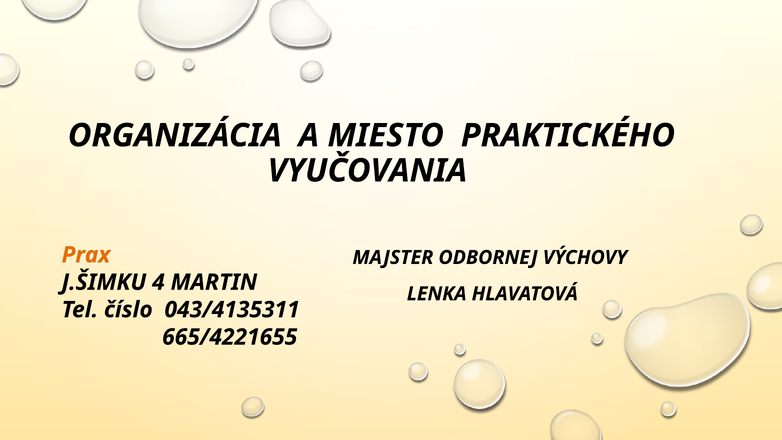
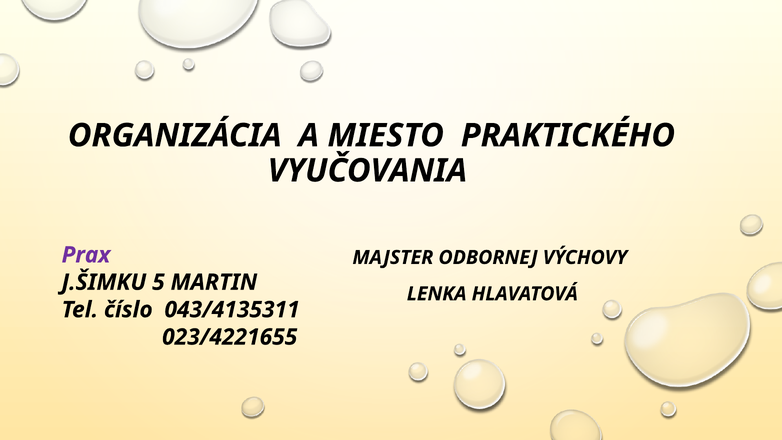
Prax colour: orange -> purple (86, 255)
4: 4 -> 5 (158, 282)
665/4221655: 665/4221655 -> 023/4221655 (230, 337)
